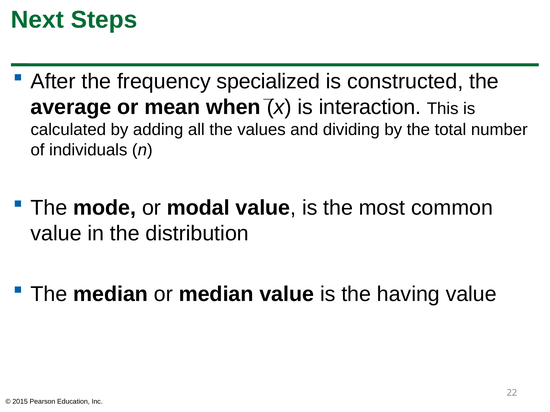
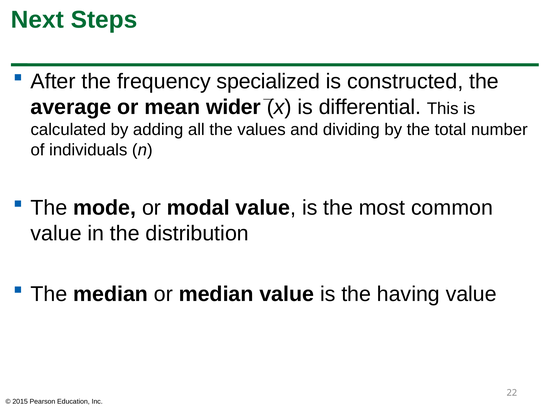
when: when -> wider (233, 107)
interaction: interaction -> differential (370, 107)
